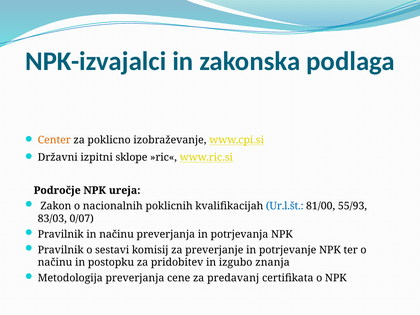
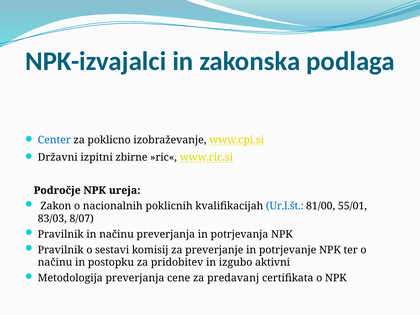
Center colour: orange -> blue (54, 140)
sklope: sklope -> zbirne (131, 157)
55/93: 55/93 -> 55/01 (352, 206)
0/07: 0/07 -> 8/07 (82, 219)
znanja: znanja -> aktivni (273, 262)
